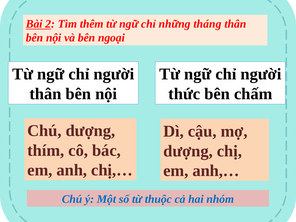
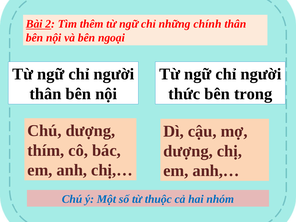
tháng: tháng -> chính (207, 24)
chấm: chấm -> trong (253, 94)
